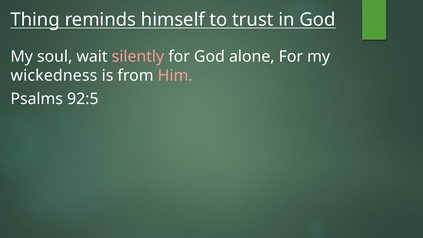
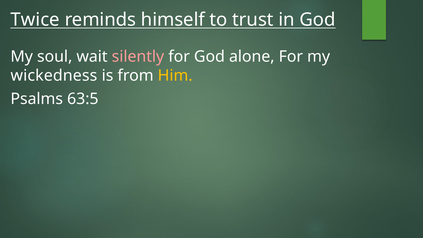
Thing: Thing -> Twice (35, 20)
Him colour: pink -> yellow (175, 76)
92:5: 92:5 -> 63:5 (83, 99)
